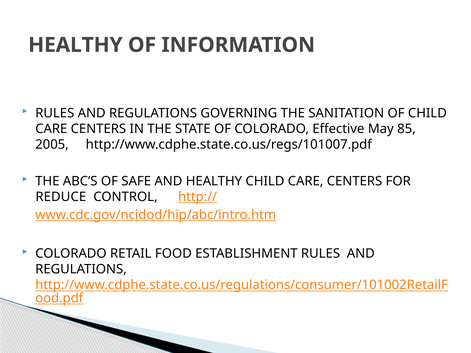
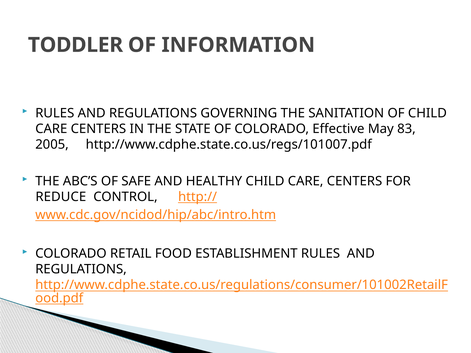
HEALTHY: HEALTHY -> TODDLER (75, 45)
85: 85 -> 83 (406, 129)
